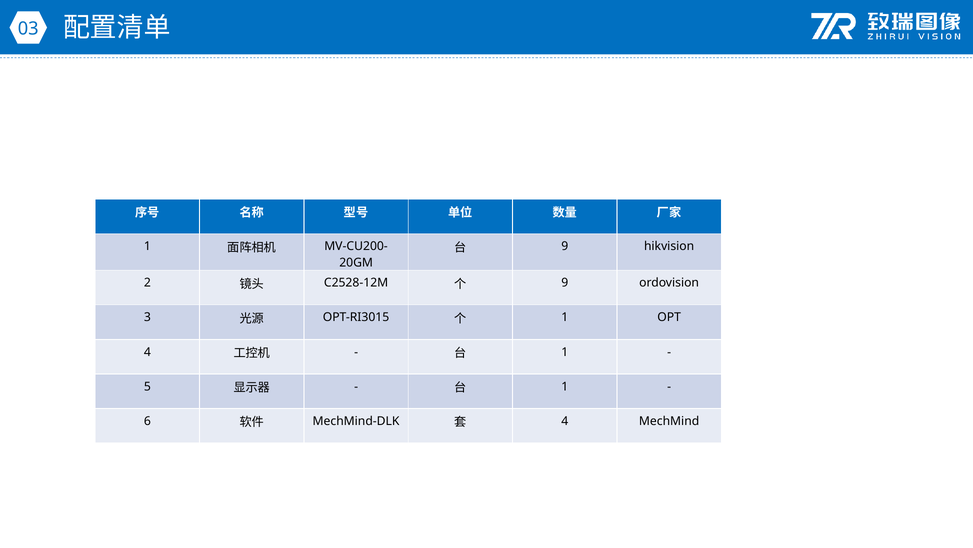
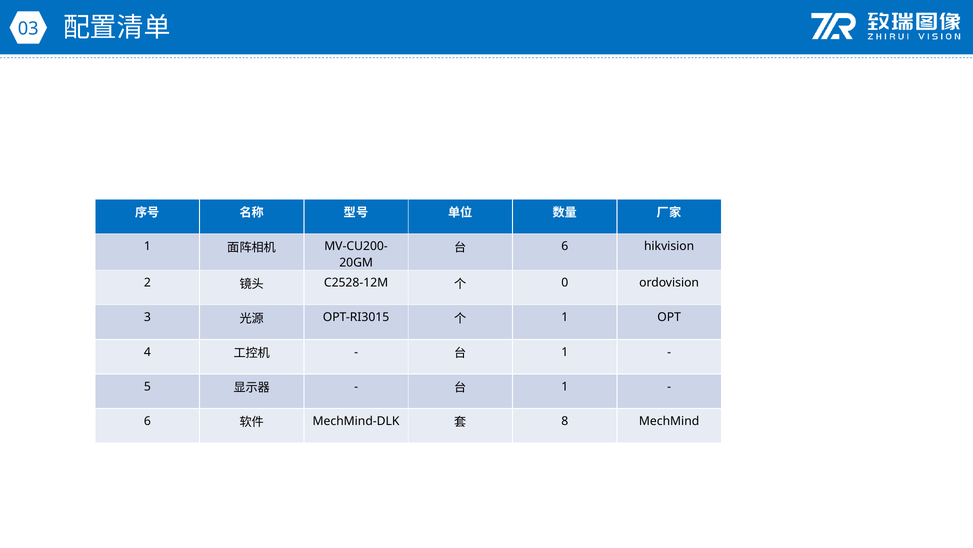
9: 9 -> 6 (565, 246)
9: 9 -> 0 (565, 283)
4: 4 -> 8 (565, 421)
